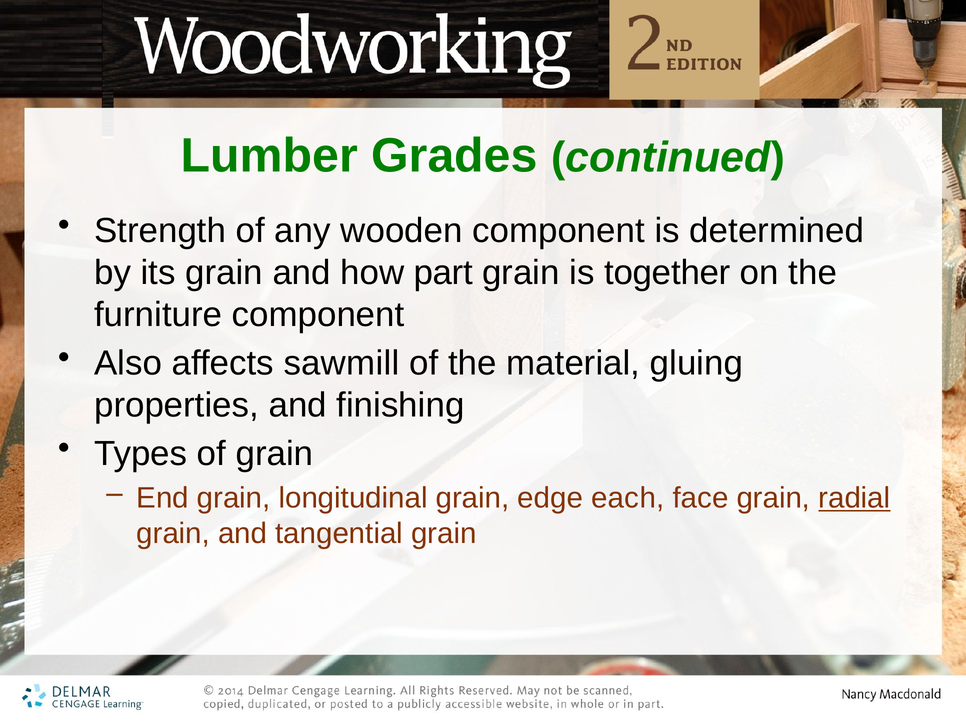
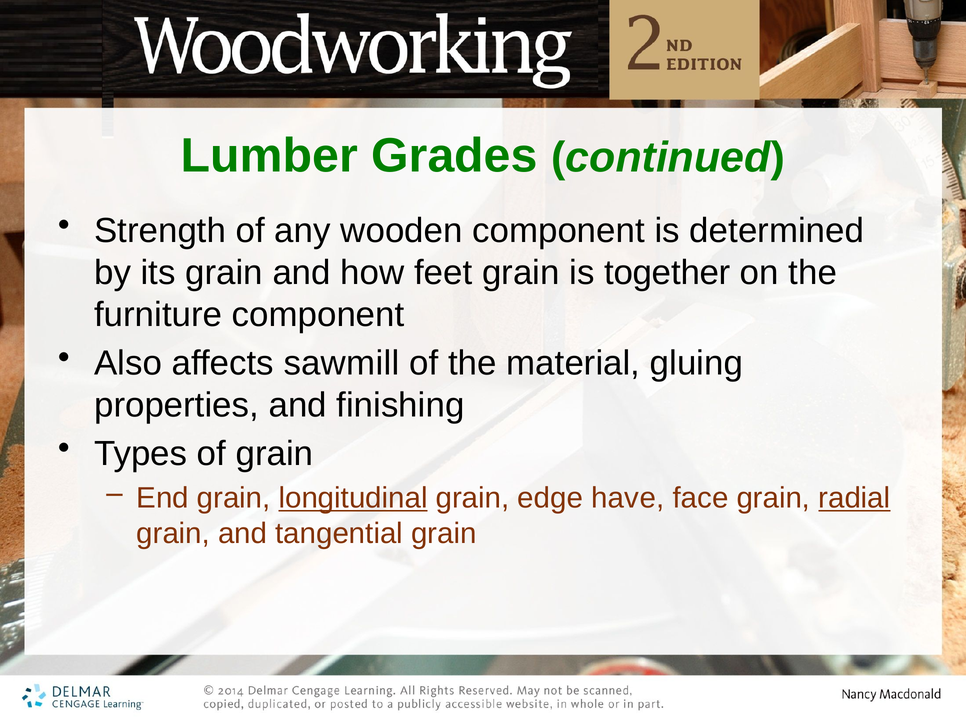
part: part -> feet (443, 273)
longitudinal underline: none -> present (353, 498)
each: each -> have (628, 498)
